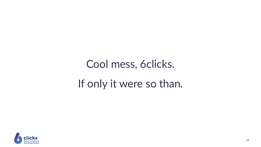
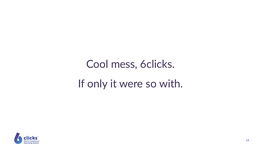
than: than -> with (171, 84)
